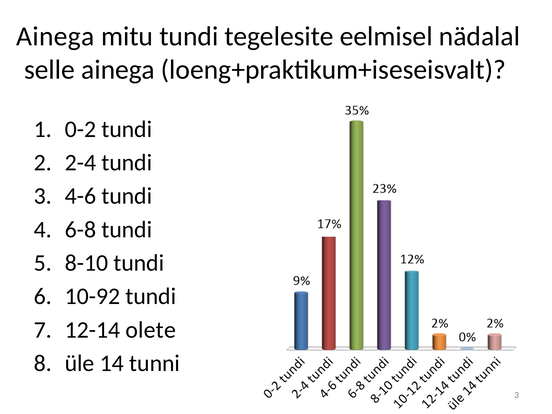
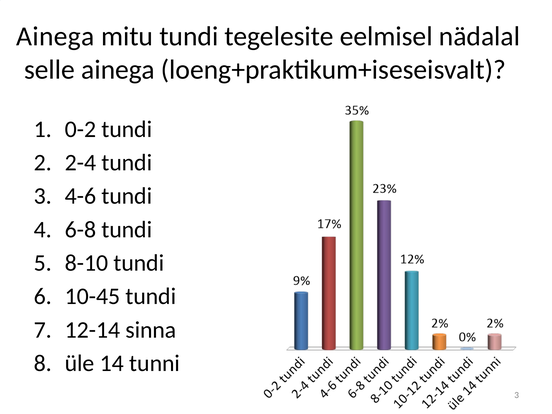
10-92: 10-92 -> 10-45 (92, 296)
olete: olete -> sinna (151, 330)
